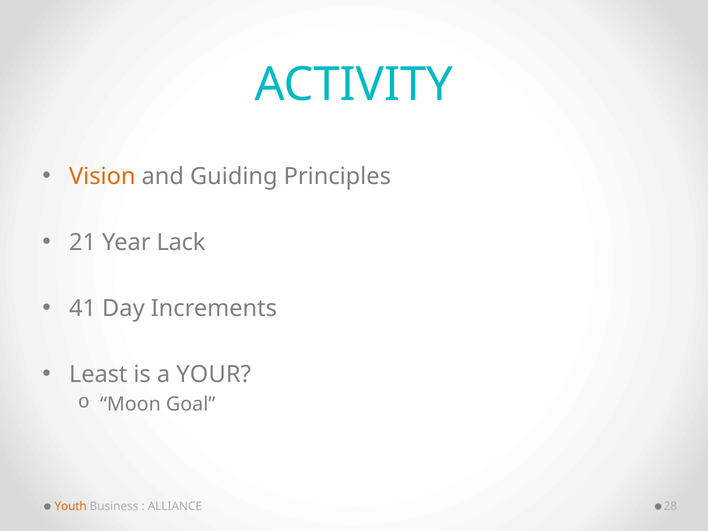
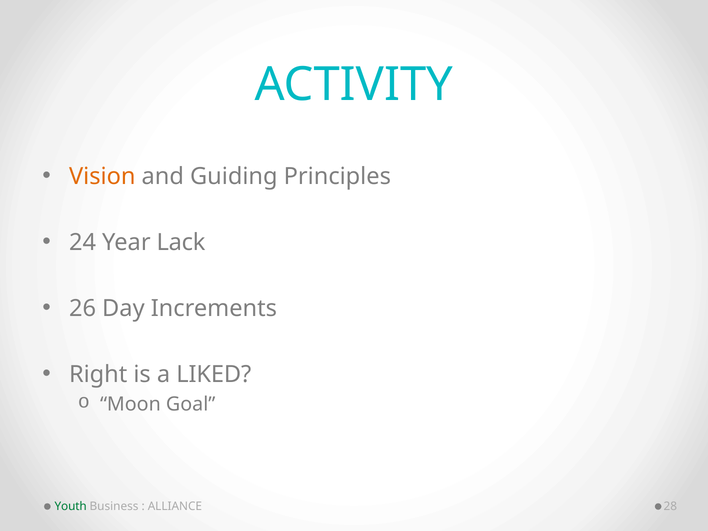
21: 21 -> 24 (83, 242)
41: 41 -> 26 (83, 308)
Least: Least -> Right (98, 374)
YOUR: YOUR -> LIKED (214, 374)
Youth colour: orange -> green (71, 506)
